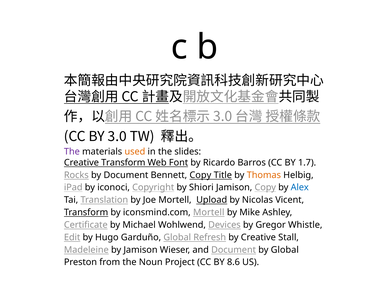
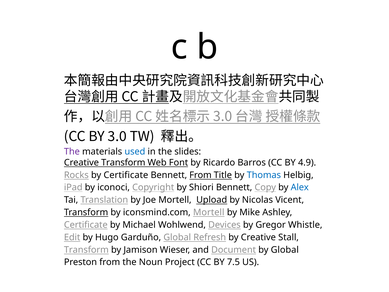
used colour: orange -> blue (135, 151)
1.7: 1.7 -> 4.9 (307, 162)
by Document: Document -> Certificate (126, 175)
Bennett Copy: Copy -> From (200, 175)
Thomas colour: orange -> blue (264, 175)
Shiori Jamison: Jamison -> Bennett (234, 187)
Madeleine: Madeleine -> Transform (86, 250)
8.6: 8.6 -> 7.5 (233, 262)
